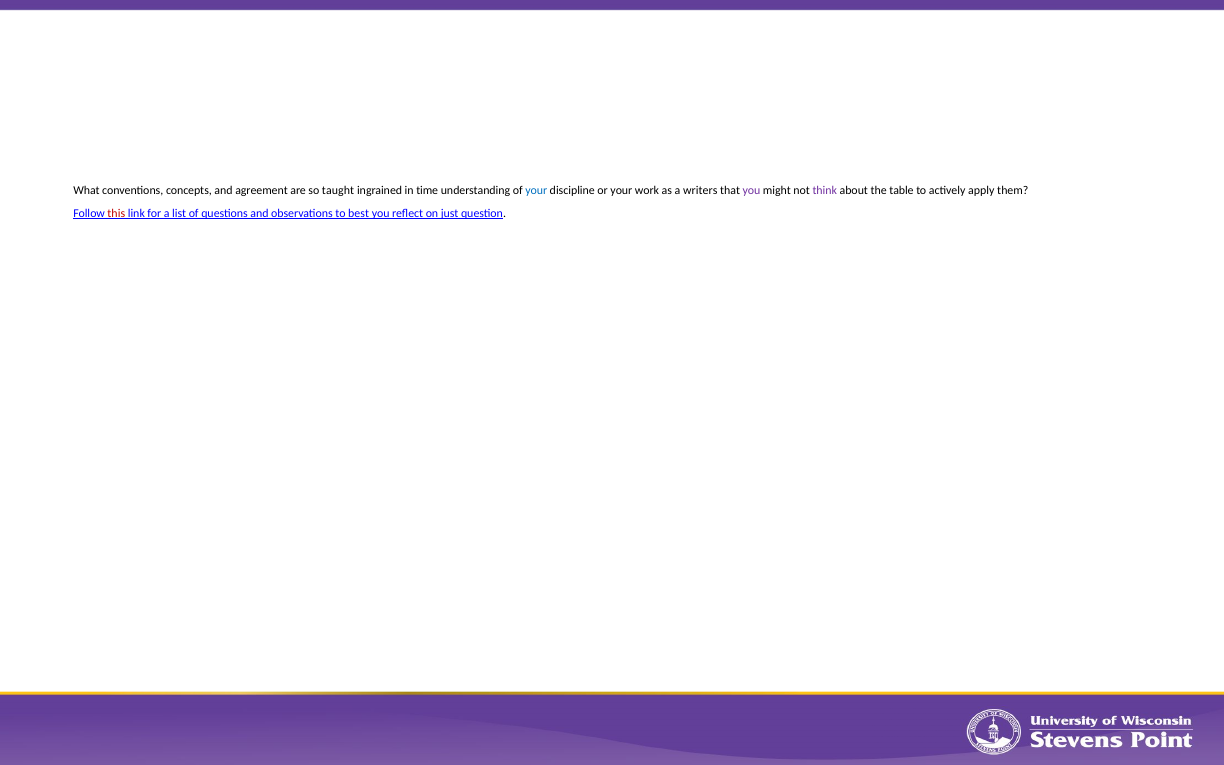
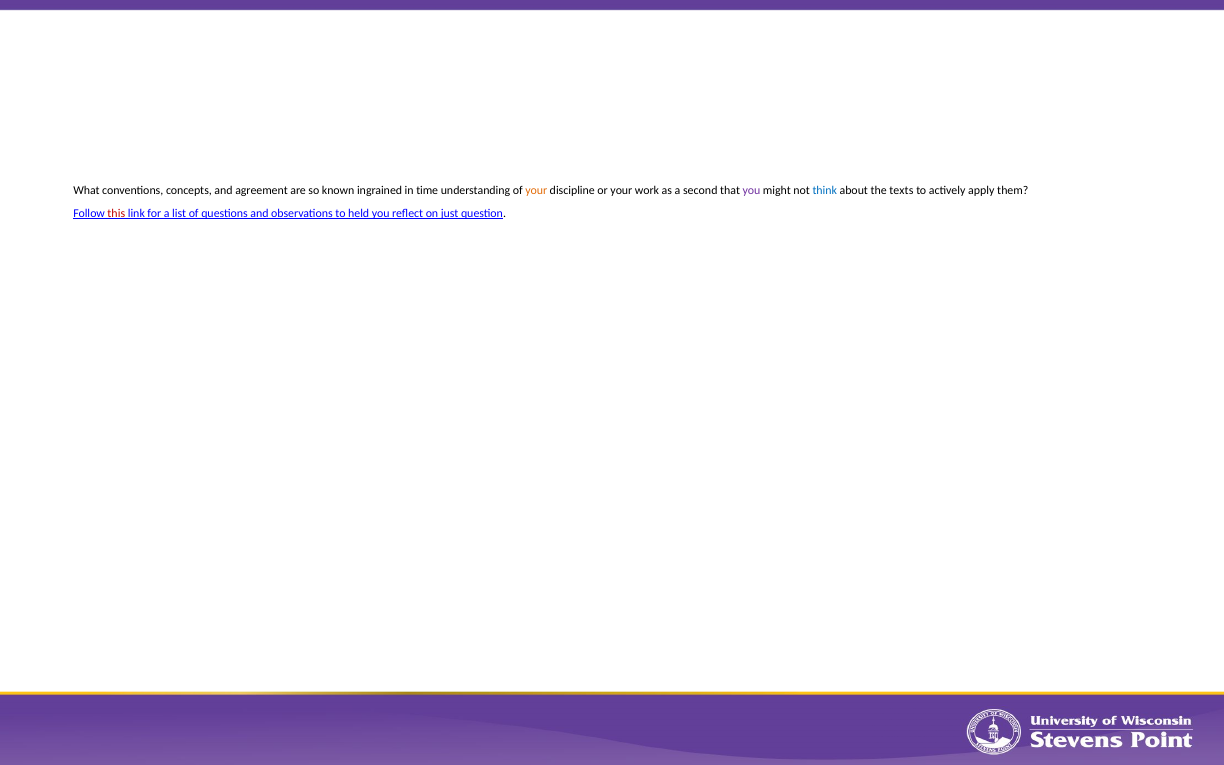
taught: taught -> known (338, 191)
your colour: blue -> orange (536, 191)
writers: writers -> second (700, 191)
think colour: purple -> blue (825, 191)
table: table -> texts (901, 191)
best: best -> held (359, 214)
